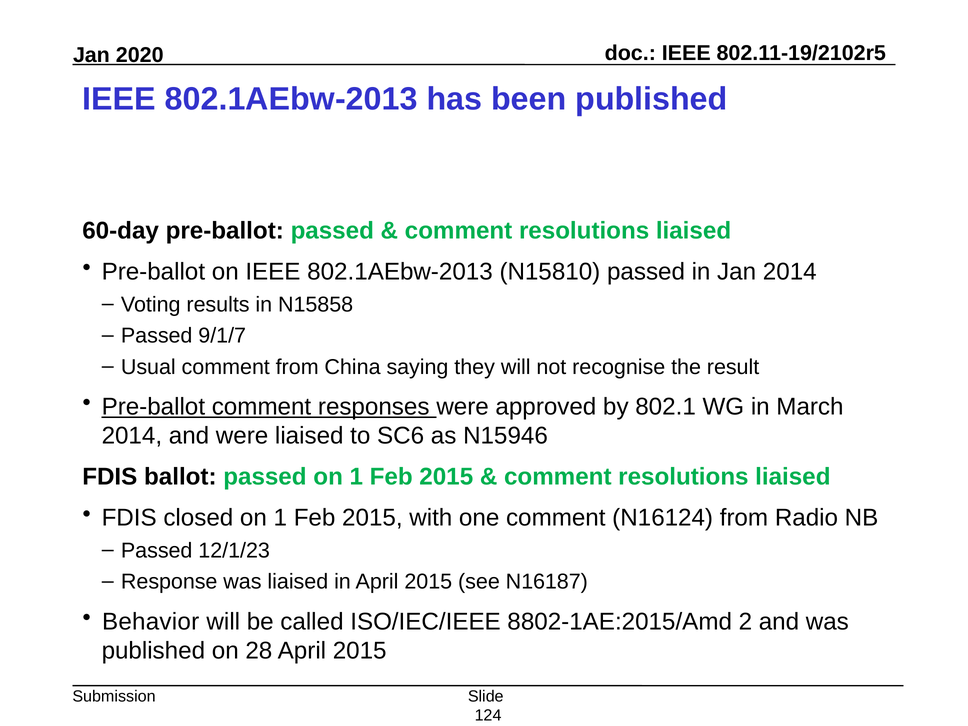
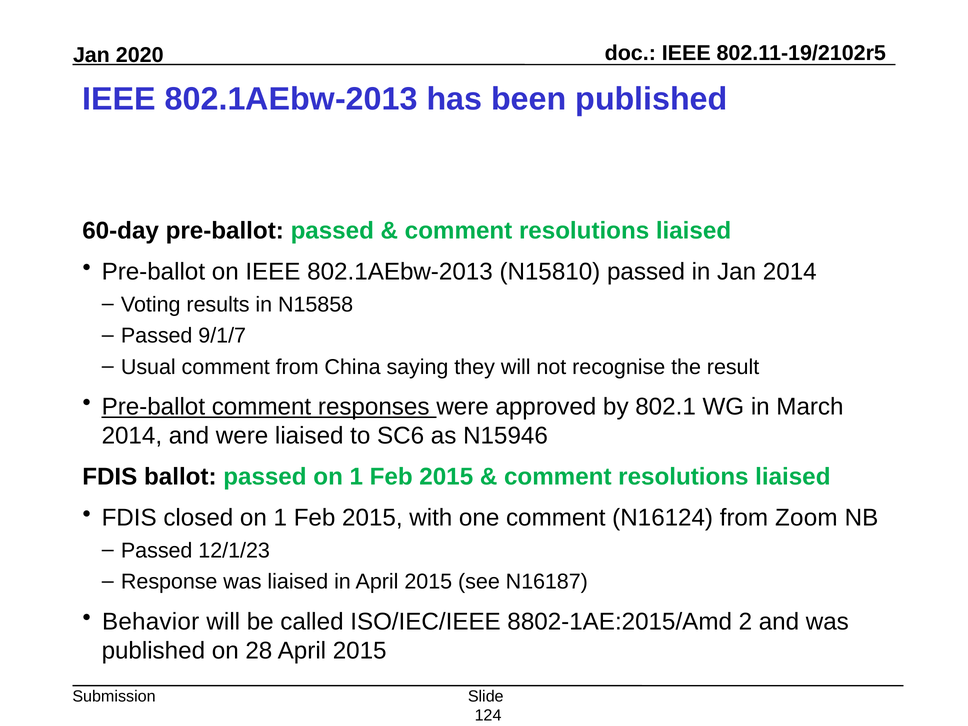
Radio: Radio -> Zoom (806, 518)
